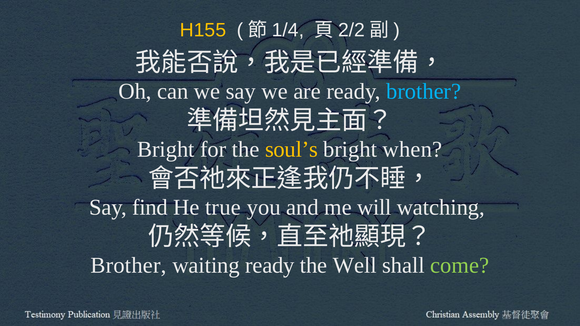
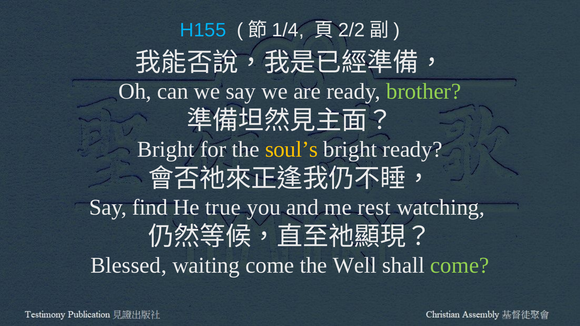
H155 colour: yellow -> light blue (203, 30)
brother colour: light blue -> light green (424, 91)
bright when: when -> ready (413, 149)
will: will -> rest (374, 207)
Brother: Brother -> Blessed (129, 265)
waiting ready: ready -> come (270, 265)
